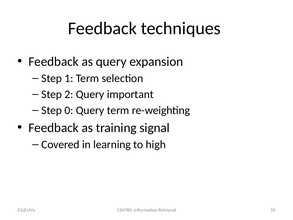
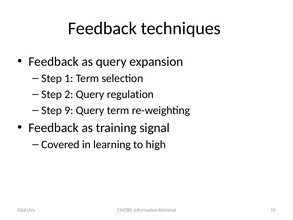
important: important -> regulation (130, 94)
0: 0 -> 9 (69, 110)
